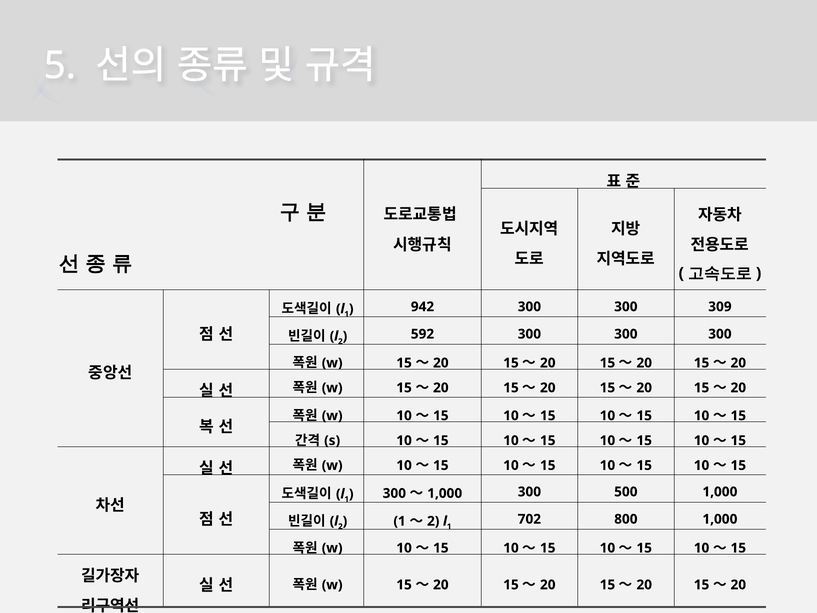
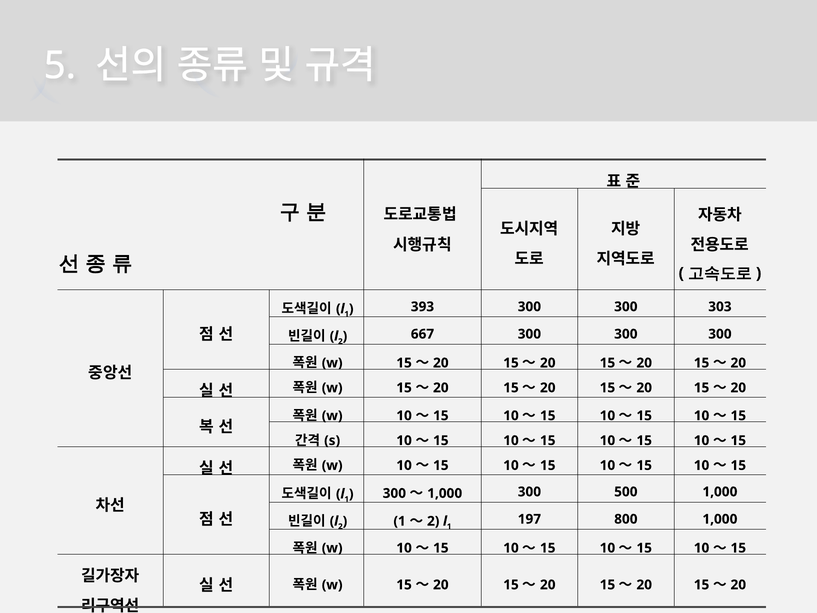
942: 942 -> 393 (422, 307)
309: 309 -> 303 (720, 307)
592: 592 -> 667 (422, 334)
702: 702 -> 197 (529, 519)
